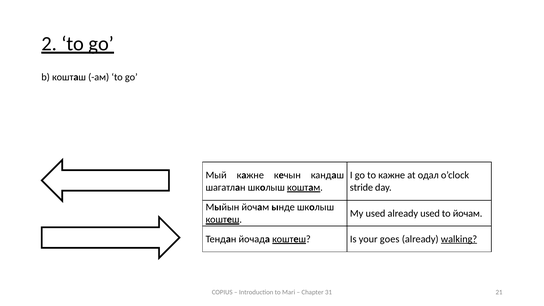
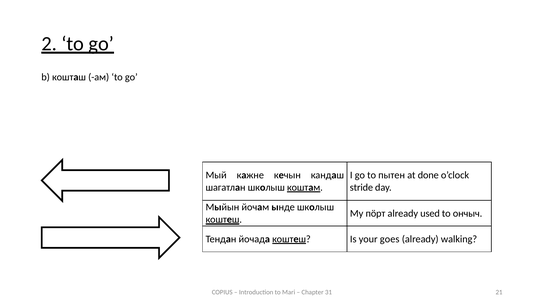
to кажне: кажне -> пытен (392, 175)
одал: одал -> done (428, 175)
My used: used -> пӧрт (376, 213)
to йочам: йочам -> ончыч (468, 213)
walking underline: present -> none (459, 239)
